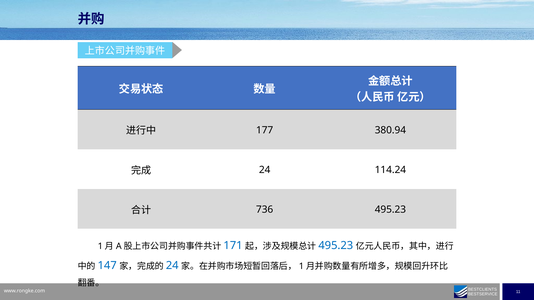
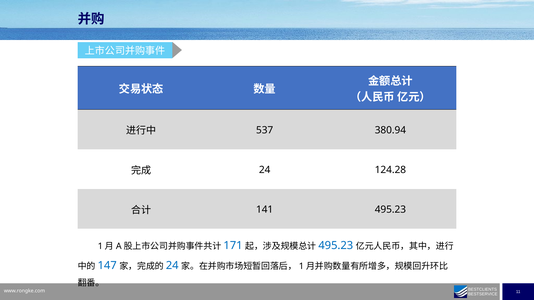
177: 177 -> 537 (265, 130)
114.24: 114.24 -> 124.28 (390, 170)
736: 736 -> 141 (265, 210)
